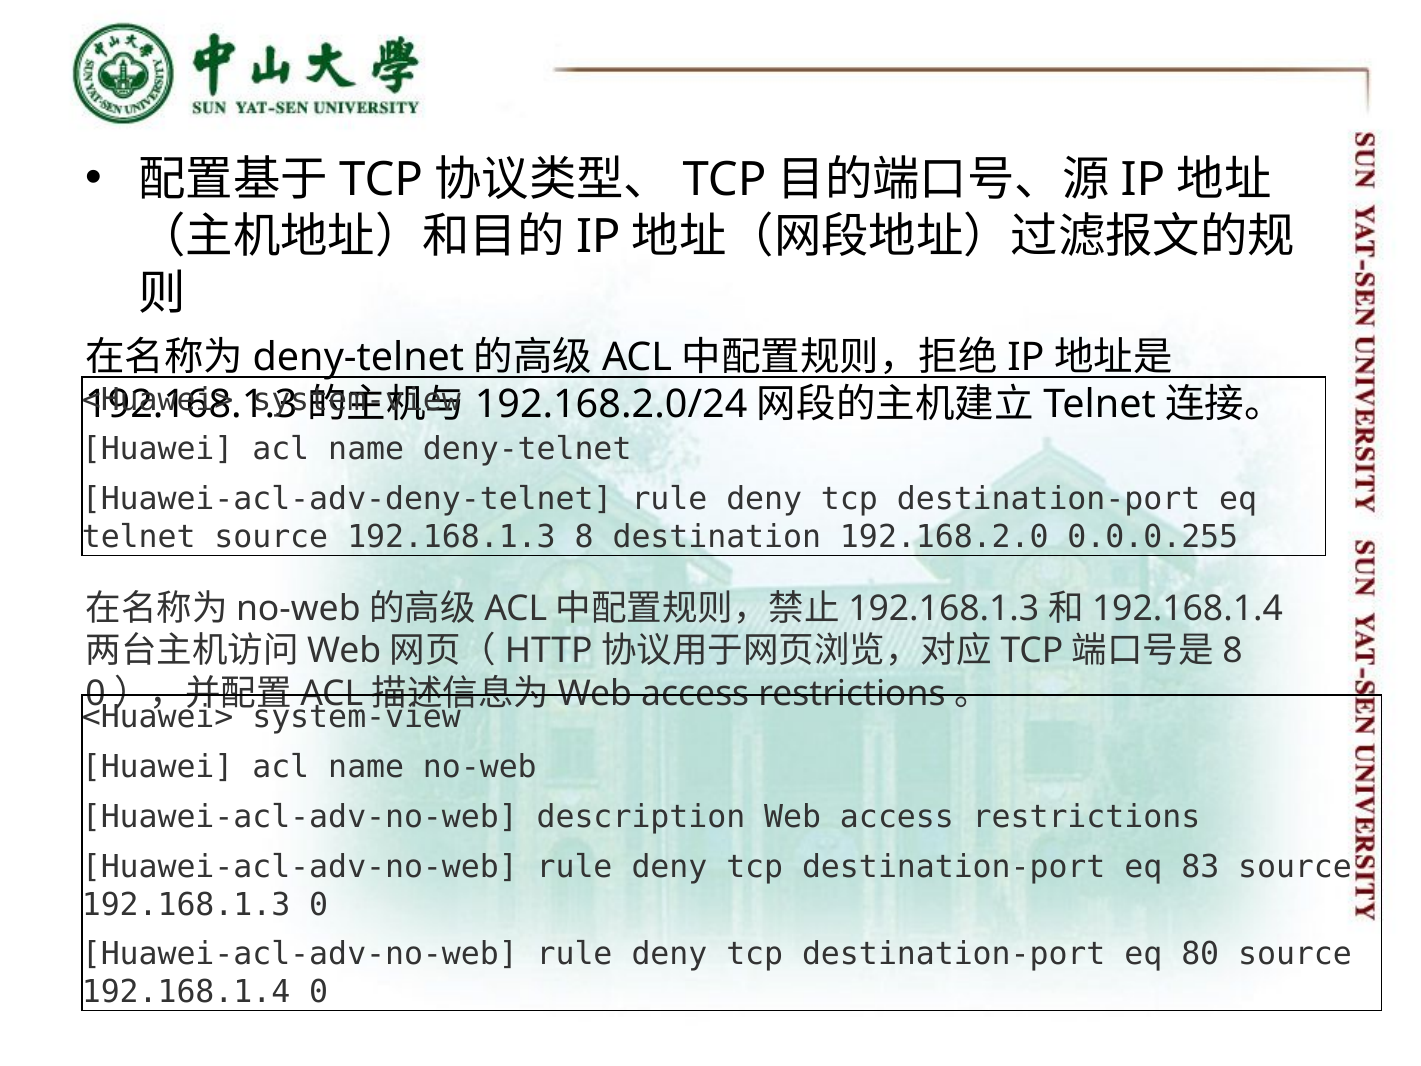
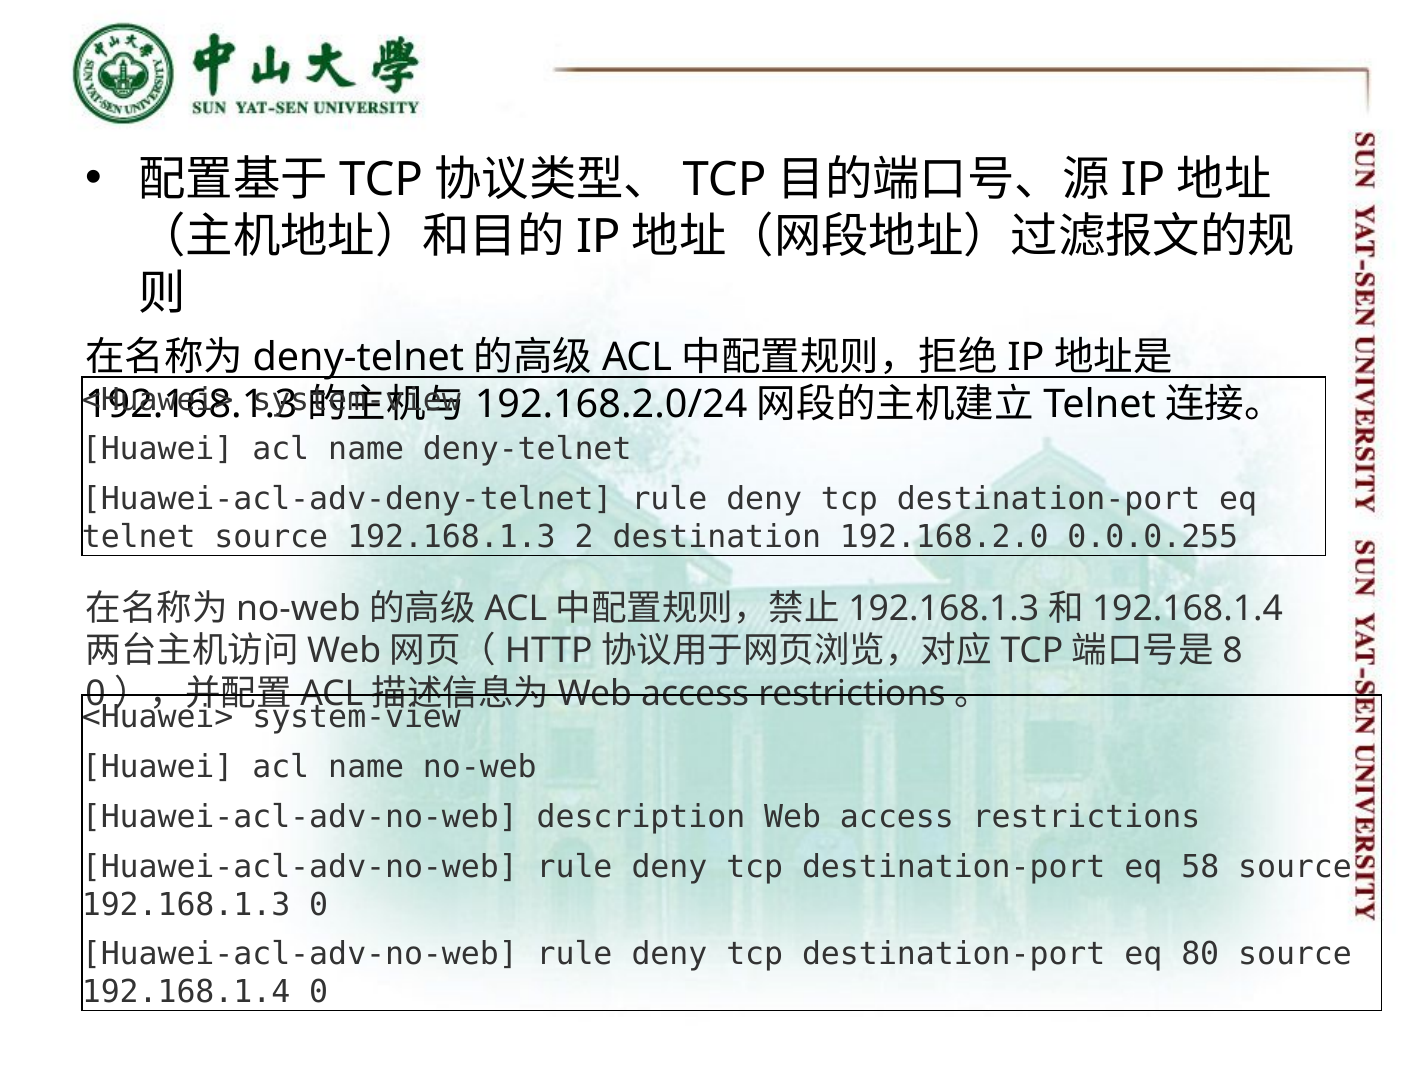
8: 8 -> 2 (584, 537)
83: 83 -> 58 (1200, 867)
